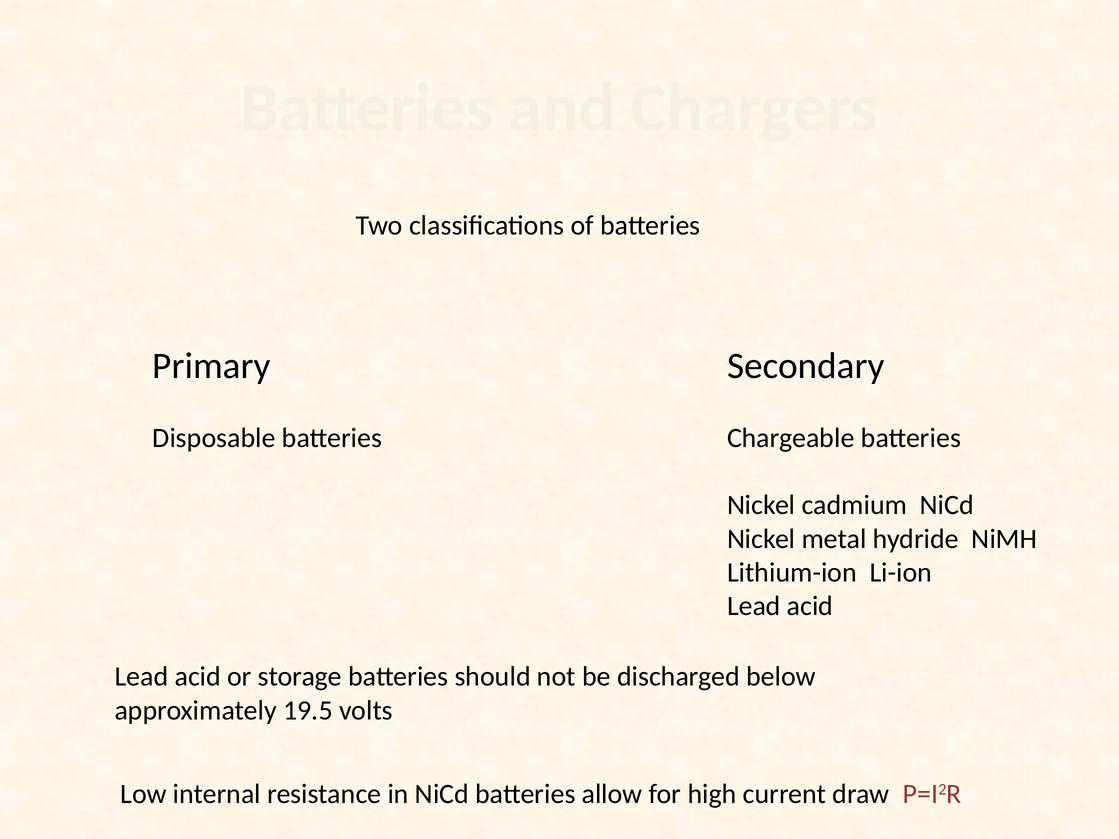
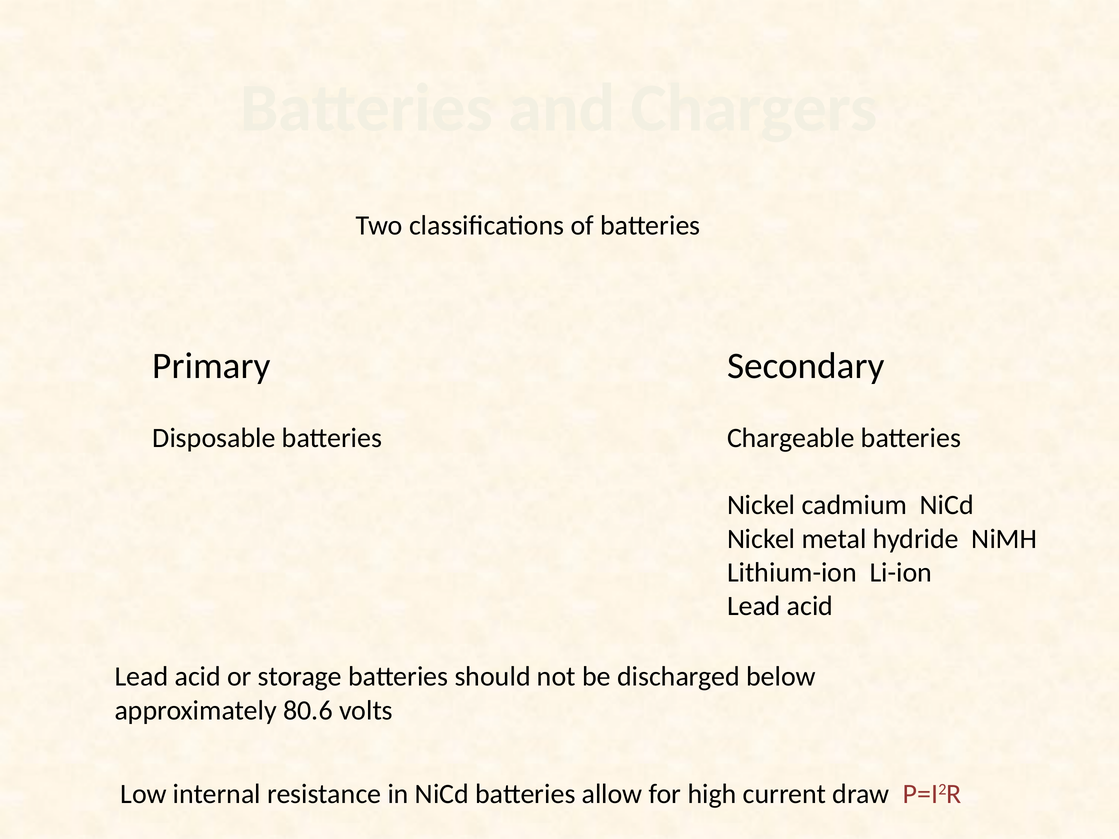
19.5: 19.5 -> 80.6 (308, 711)
